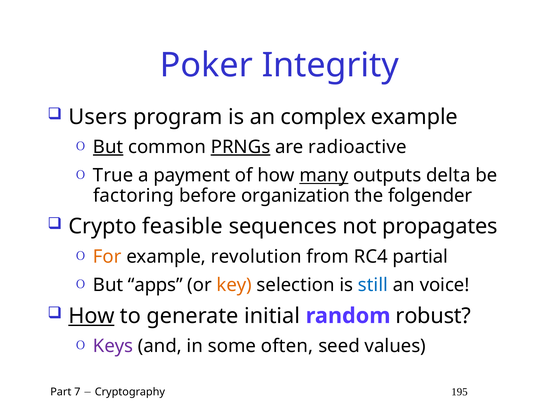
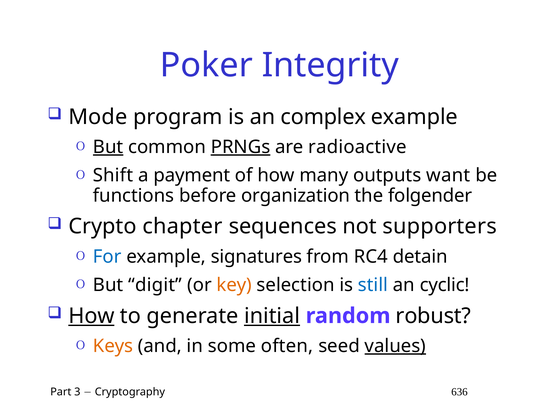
Users: Users -> Mode (98, 117)
True: True -> Shift (113, 176)
many underline: present -> none (324, 176)
delta: delta -> want (448, 176)
factoring: factoring -> functions (134, 196)
feasible: feasible -> chapter (182, 227)
propagates: propagates -> supporters (440, 227)
For colour: orange -> blue (107, 257)
revolution: revolution -> signatures (256, 257)
partial: partial -> detain (420, 257)
apps: apps -> digit (155, 285)
voice: voice -> cyclic (445, 285)
initial underline: none -> present (272, 316)
Keys colour: purple -> orange (113, 346)
values underline: none -> present (395, 346)
7: 7 -> 3 (77, 392)
195: 195 -> 636 (459, 392)
